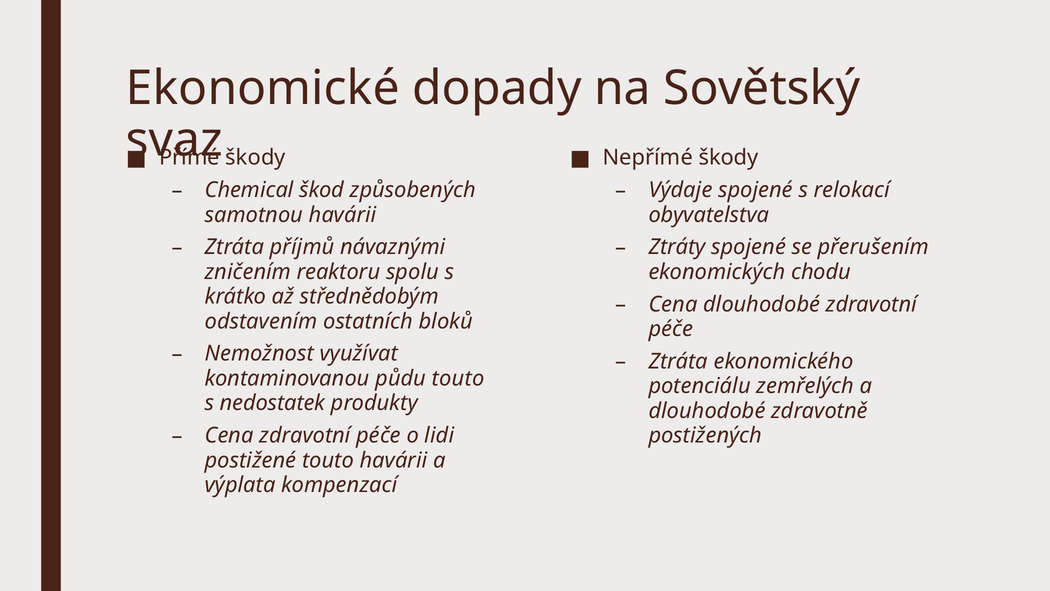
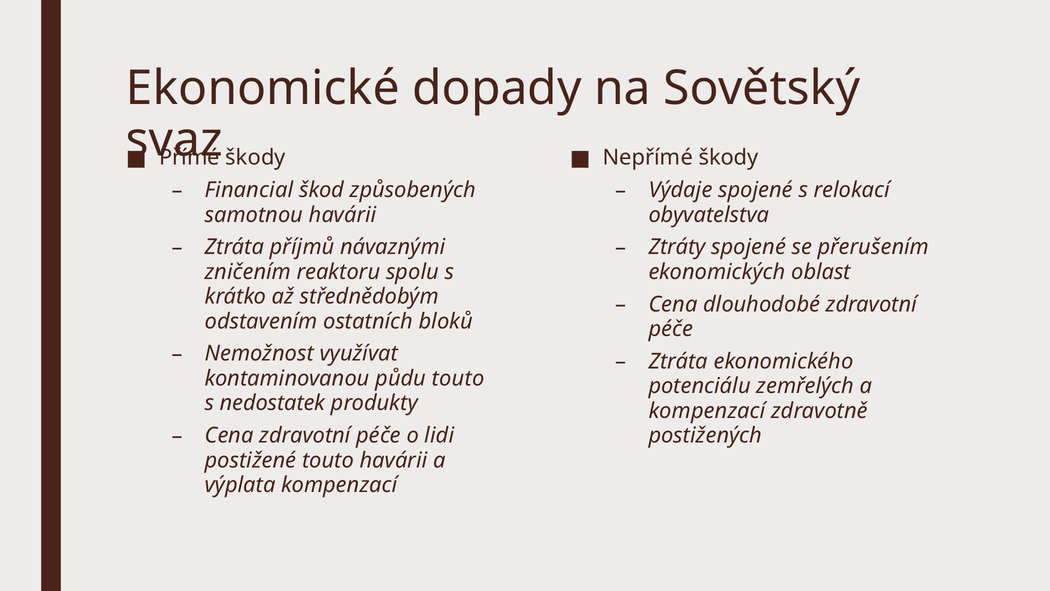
Chemical: Chemical -> Financial (249, 190)
chodu: chodu -> oblast (821, 272)
dlouhodobé: dlouhodobé -> kompenzací (707, 411)
